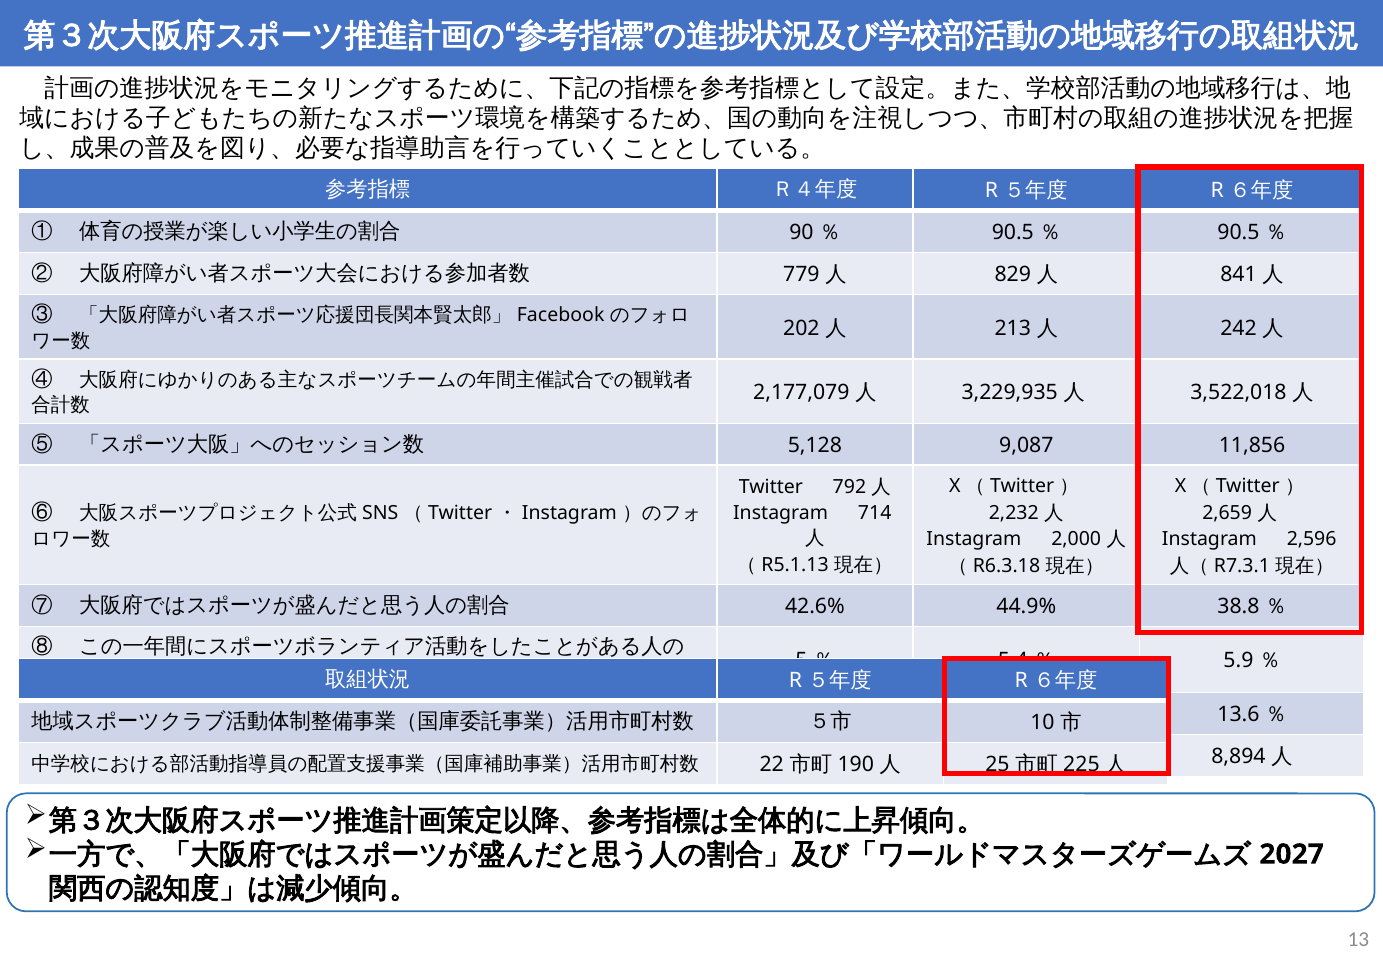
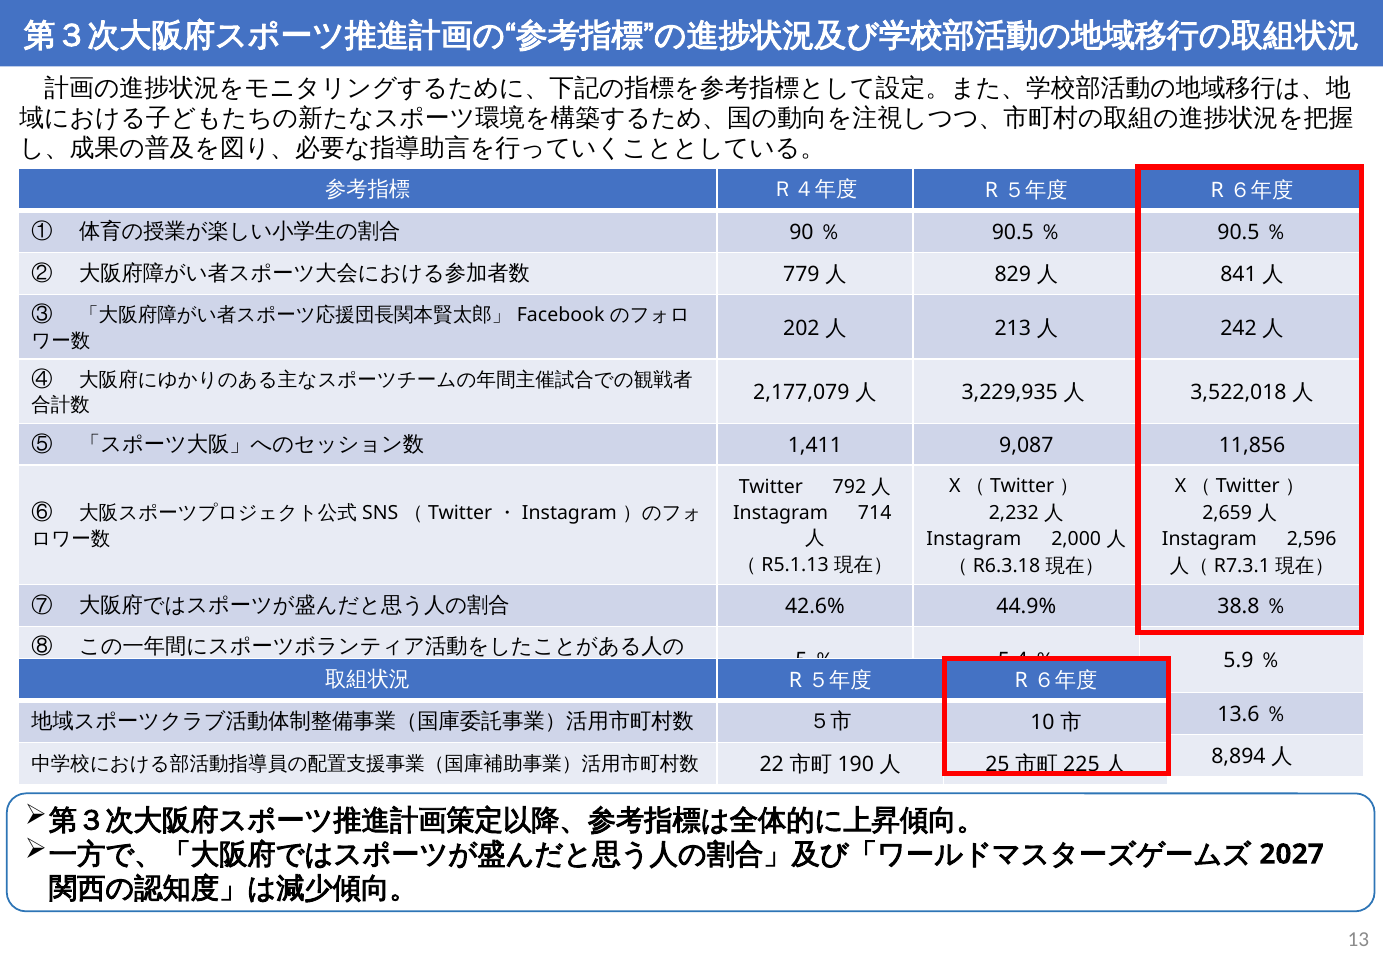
5,128: 5,128 -> 1,411 (815, 446)
